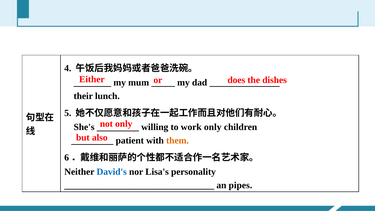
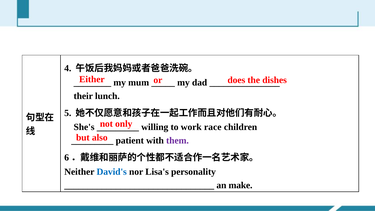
work only: only -> race (213, 127)
them colour: orange -> purple (178, 141)
pipes: pipes -> make (241, 185)
